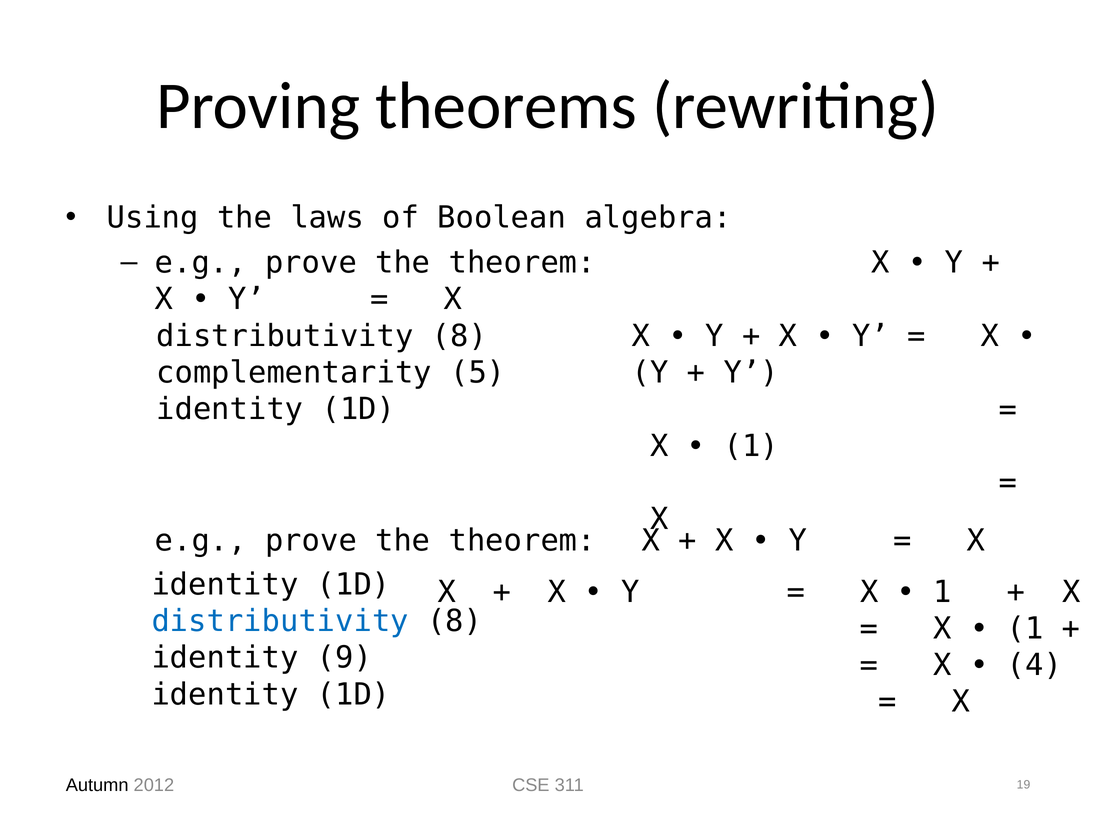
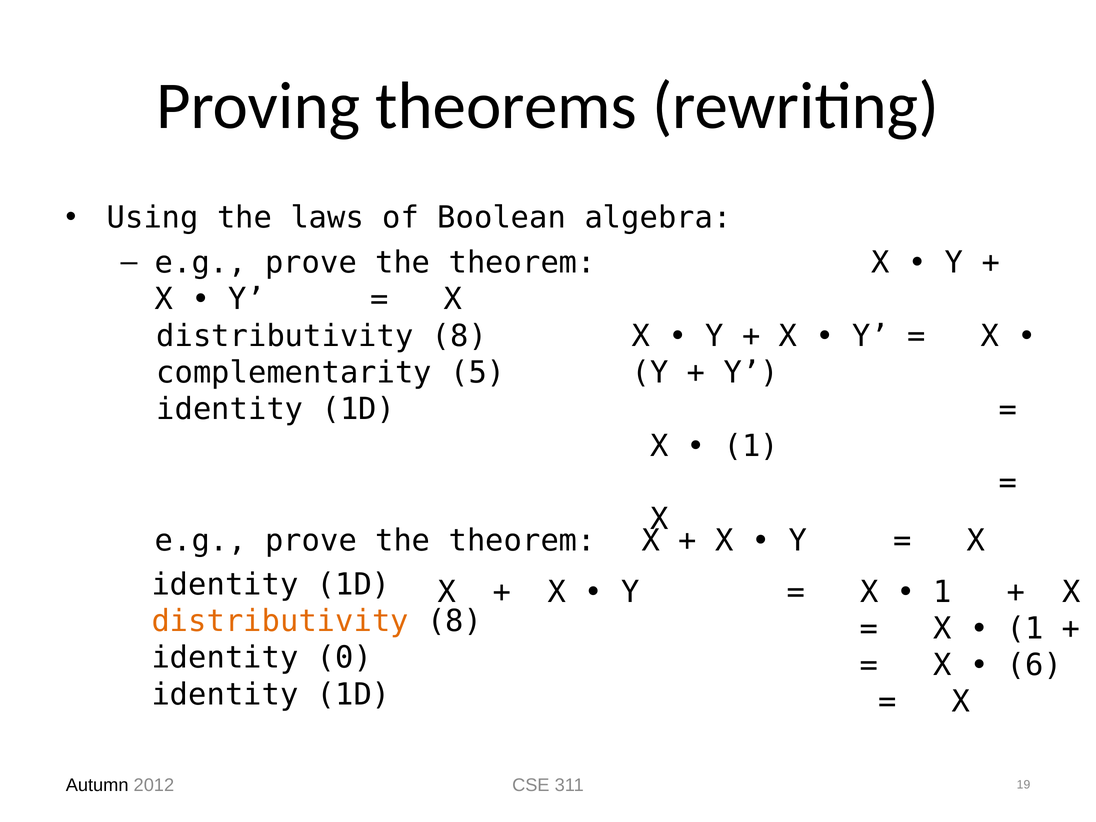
distributivity colour: blue -> orange (280, 621)
9: 9 -> 0 (344, 658)
4: 4 -> 6 (1034, 665)
